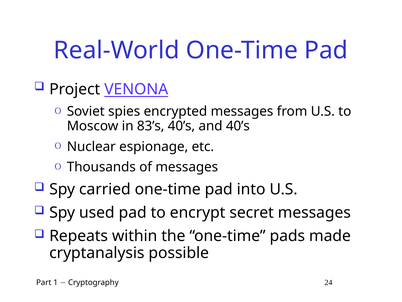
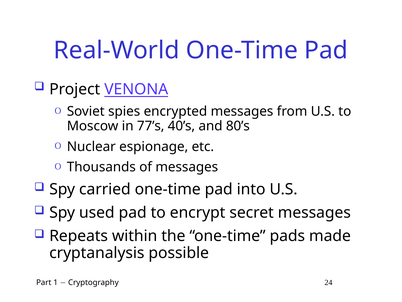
83’s: 83’s -> 77’s (151, 126)
and 40’s: 40’s -> 80’s (238, 126)
